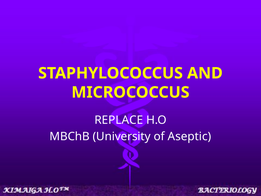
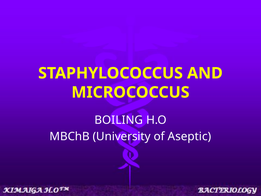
REPLACE: REPLACE -> BOILING (119, 120)
